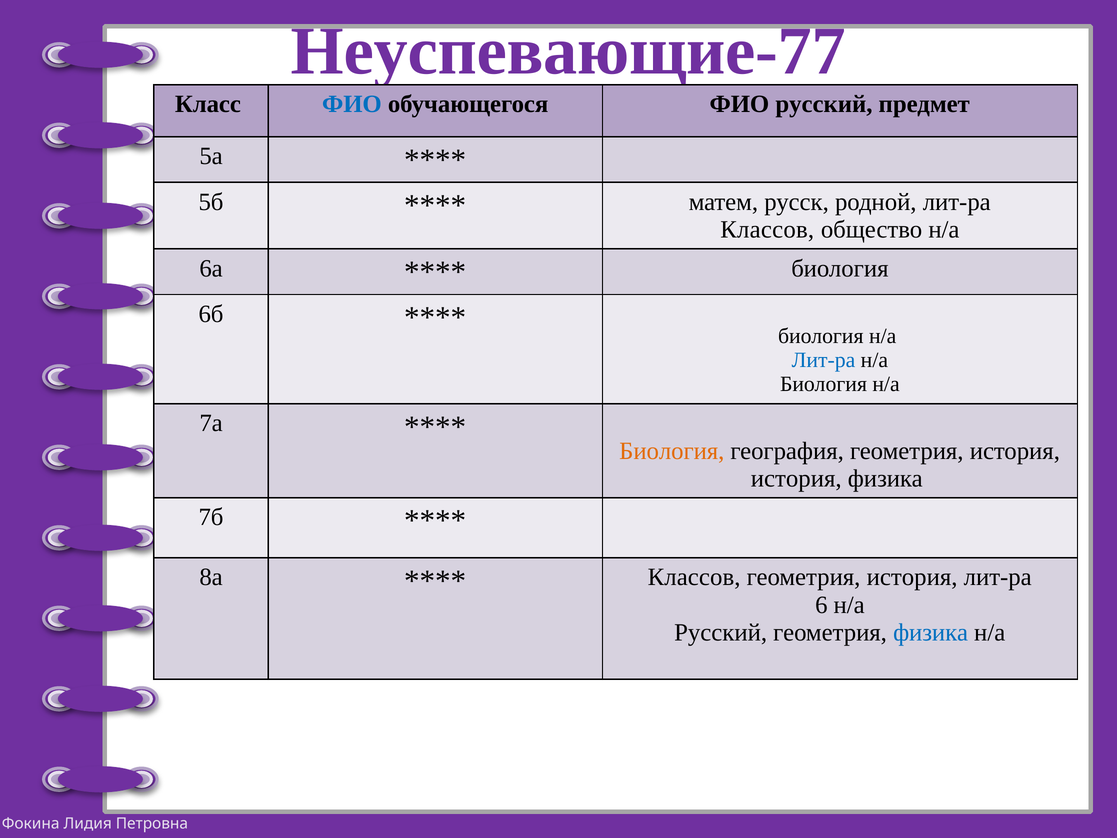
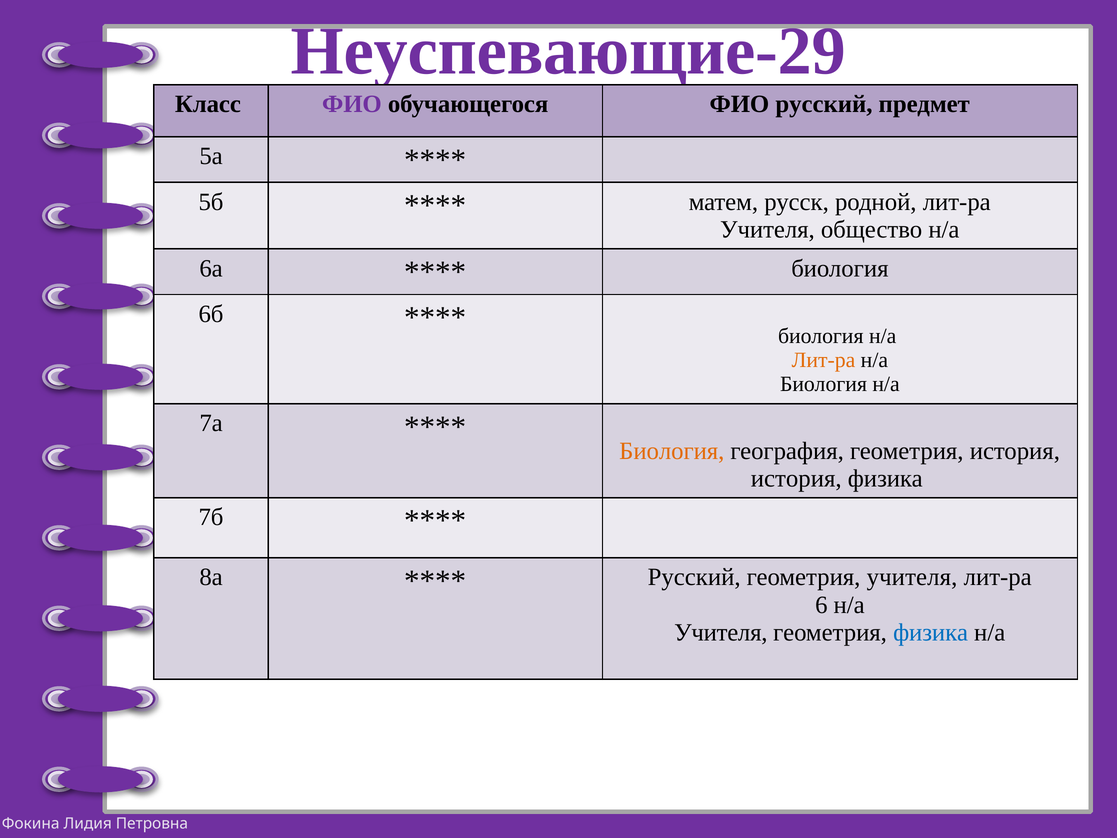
Неуспевающие-77: Неуспевающие-77 -> Неуспевающие-29 (568, 51)
ФИО colour: blue -> purple (352, 104)
Классов: Классов -> Учителя (767, 229)
Лит-ра colour: blue -> orange (823, 360)
Классов: Классов -> Русский (694, 577)
история: история -> учителя (912, 577)
Русский: Русский -> Учителя (721, 632)
